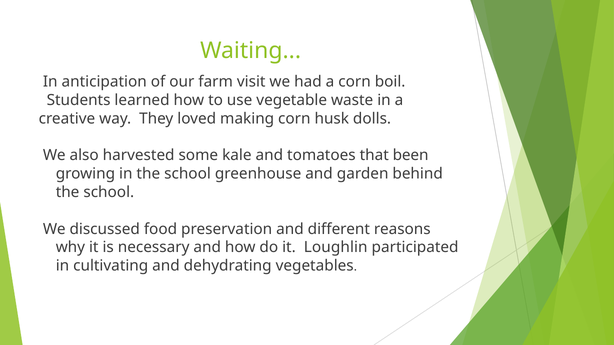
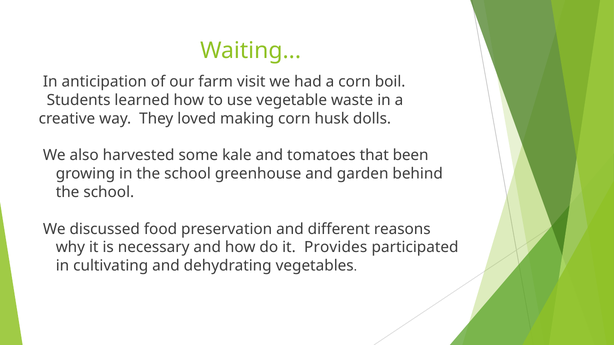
Loughlin: Loughlin -> Provides (336, 248)
